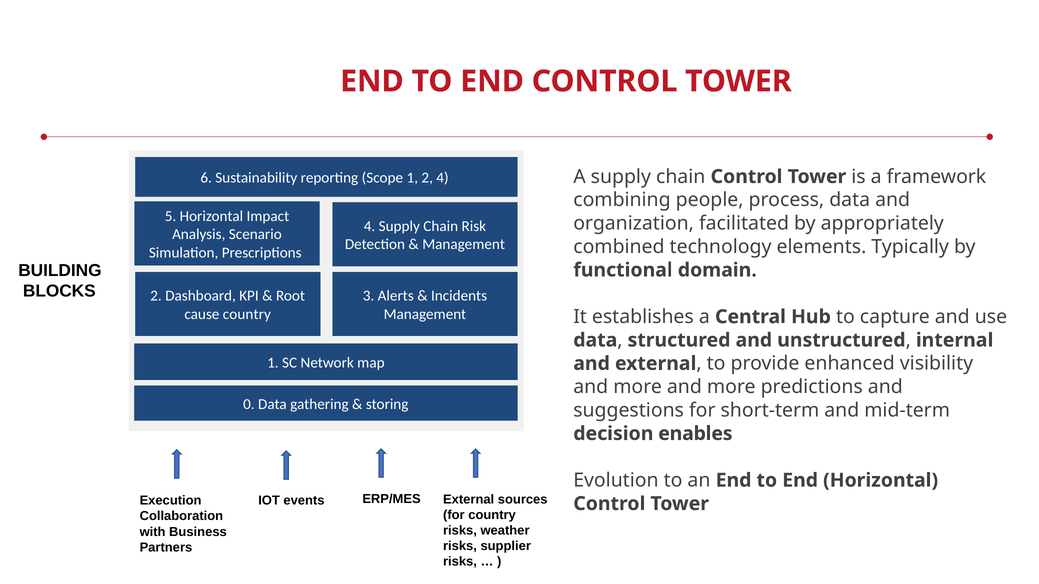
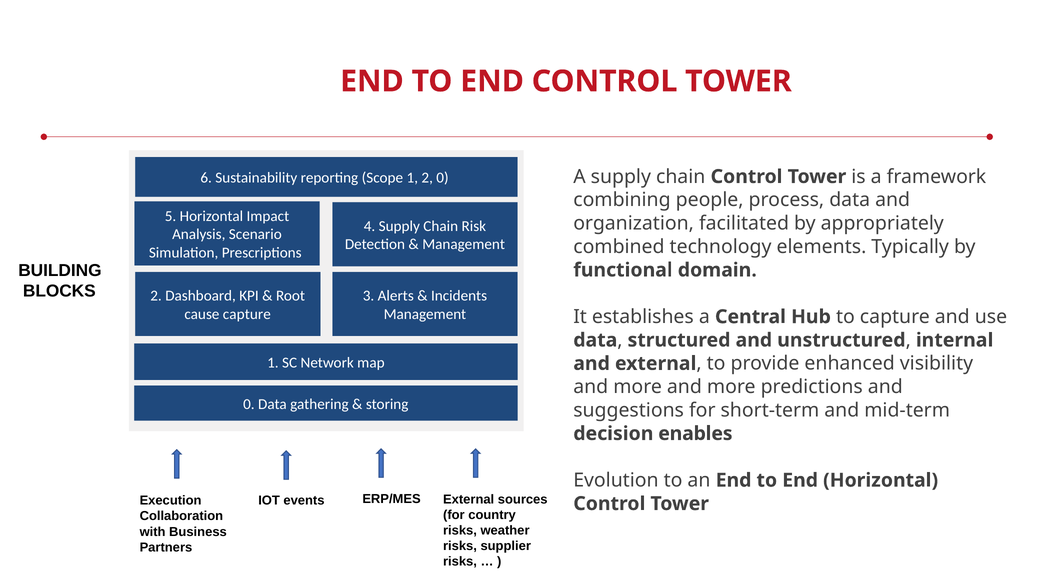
2 4: 4 -> 0 (443, 178)
cause country: country -> capture (247, 314)
